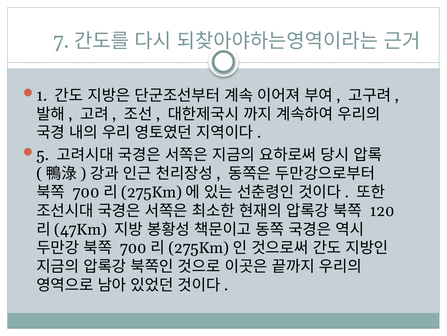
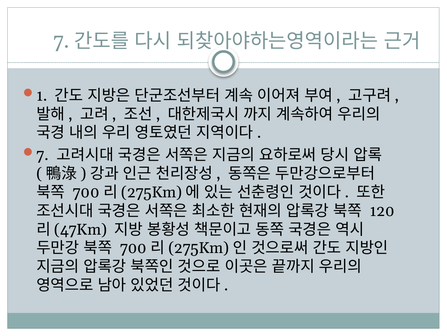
5: 5 -> 7 (43, 155)
